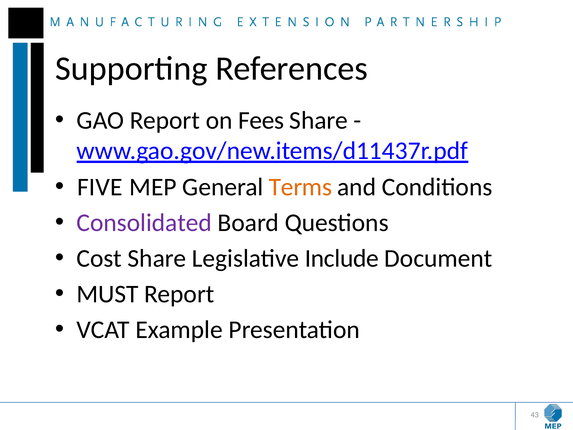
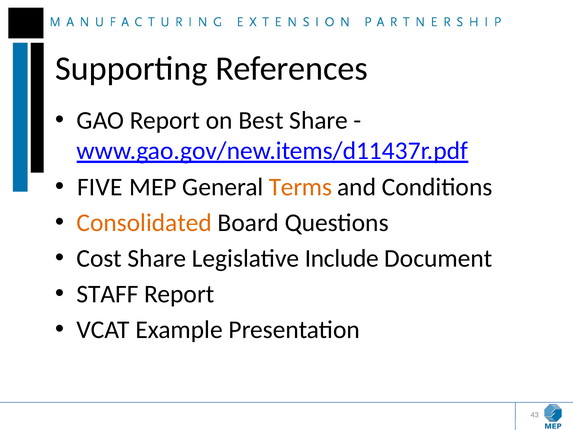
Fees: Fees -> Best (261, 120)
Consolidated colour: purple -> orange (144, 223)
MUST: MUST -> STAFF (108, 294)
